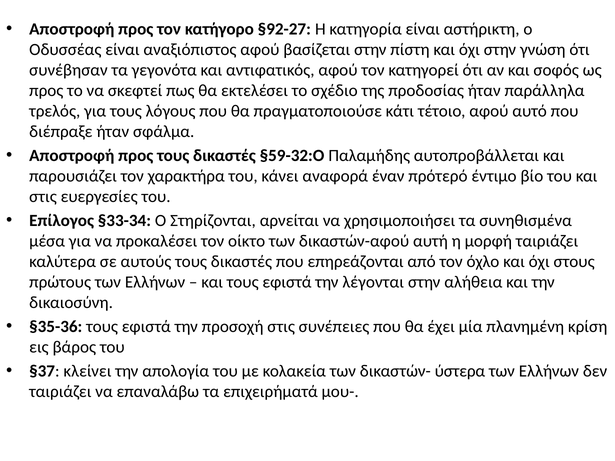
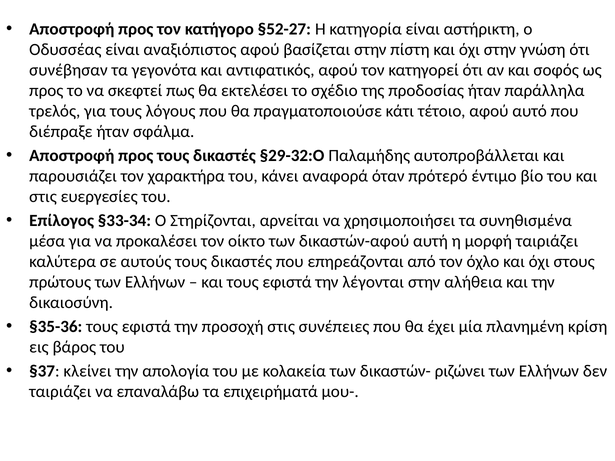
§92-27: §92-27 -> §52-27 (284, 29)
§59-32:Ο: §59-32:Ο -> §29-32:Ο (292, 156)
έναν: έναν -> όταν (388, 176)
ύστερα: ύστερα -> ριζώνει (460, 371)
